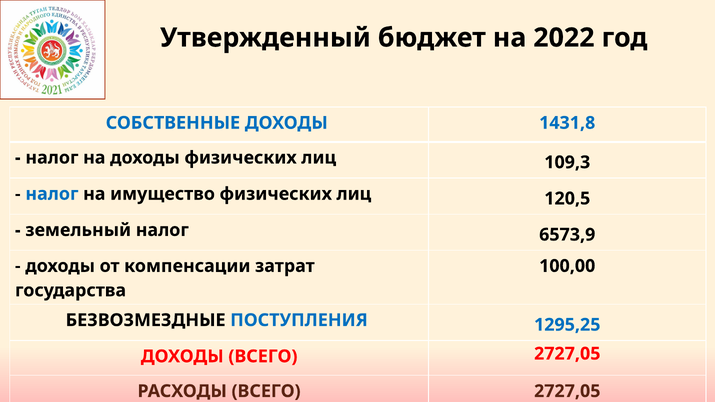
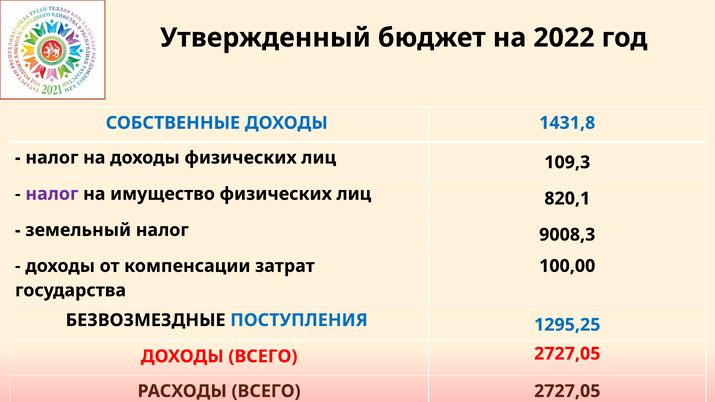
налог colour: blue -> purple (52, 194)
120,5: 120,5 -> 820,1 (567, 199)
6573,9: 6573,9 -> 9008,3 (567, 235)
